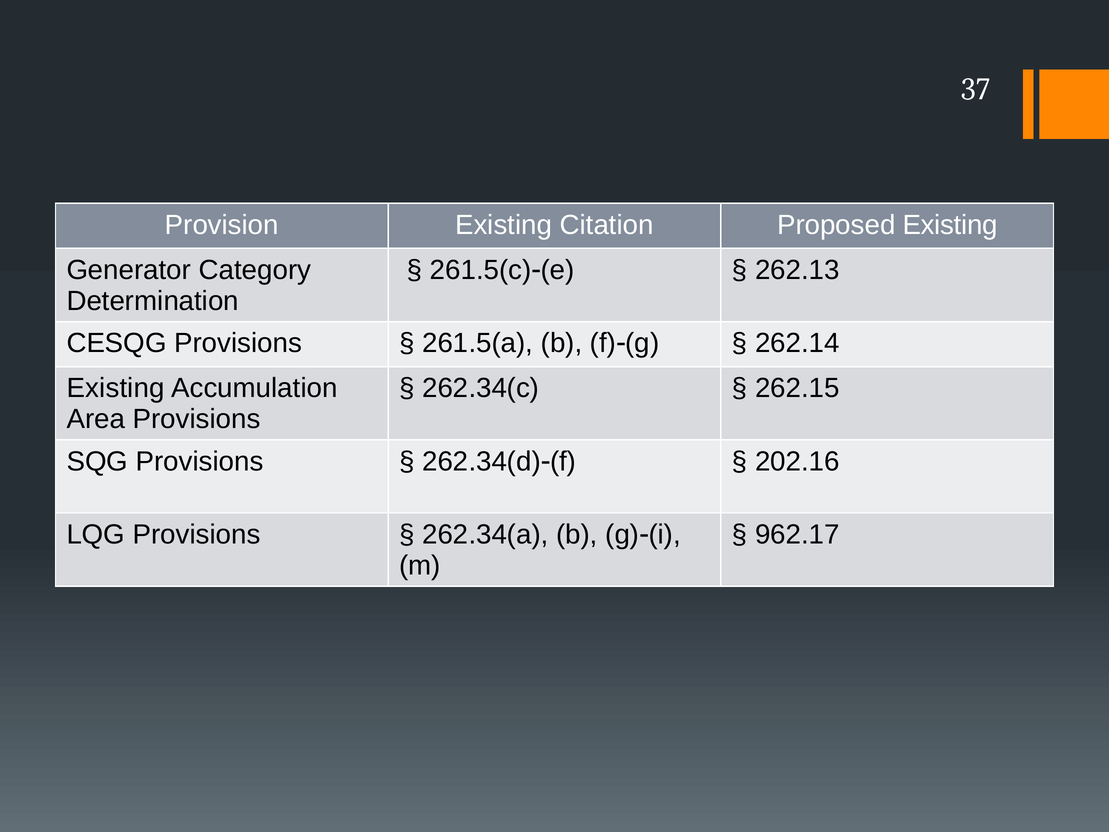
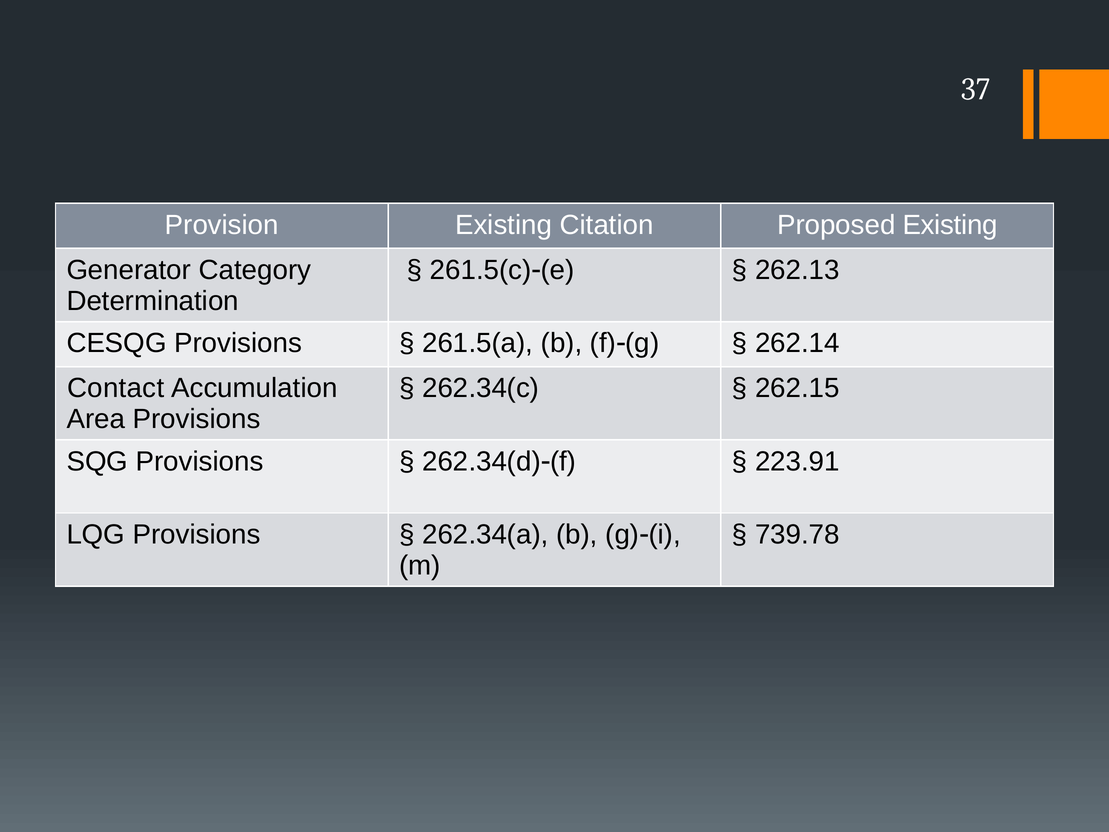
Existing: Existing -> Contact (116, 388)
202.16: 202.16 -> 223.91 (797, 461)
962.17: 962.17 -> 739.78 (797, 534)
